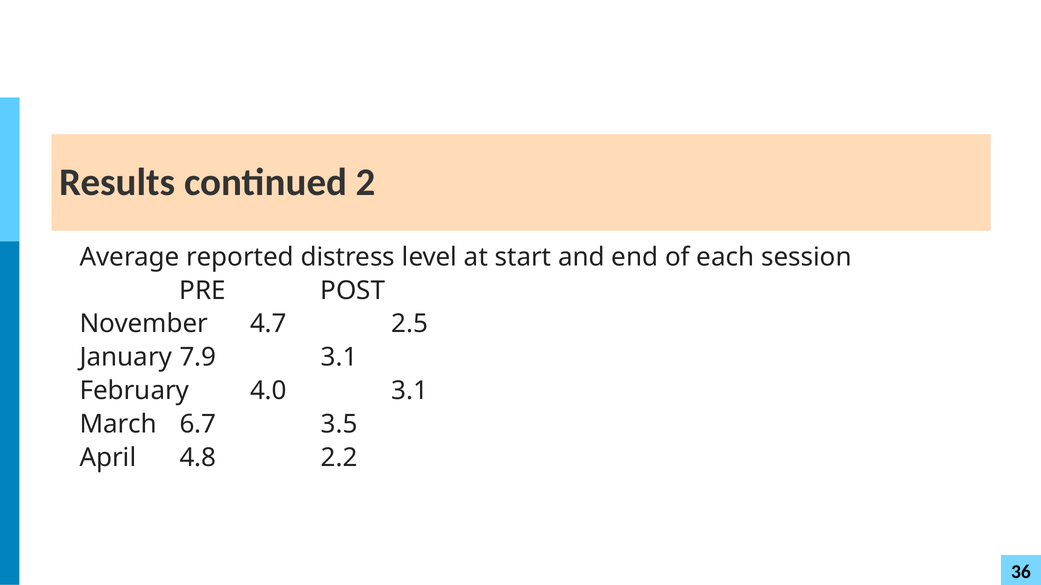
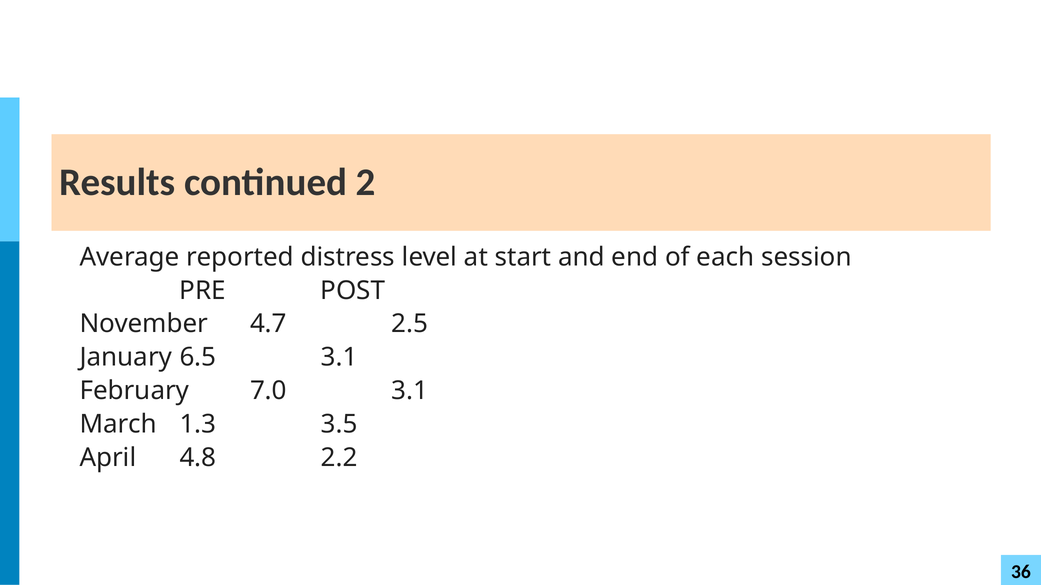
7.9: 7.9 -> 6.5 (198, 358)
4.0: 4.0 -> 7.0 (268, 391)
6.7: 6.7 -> 1.3 (198, 425)
